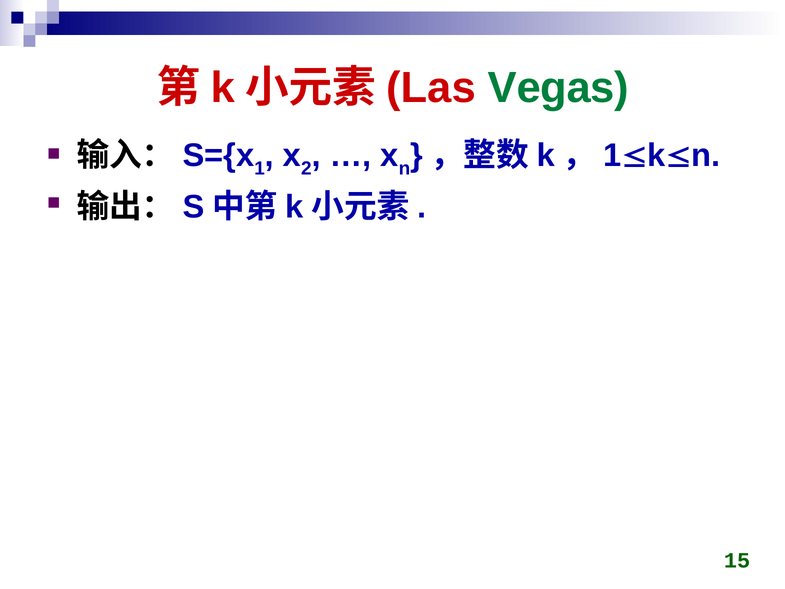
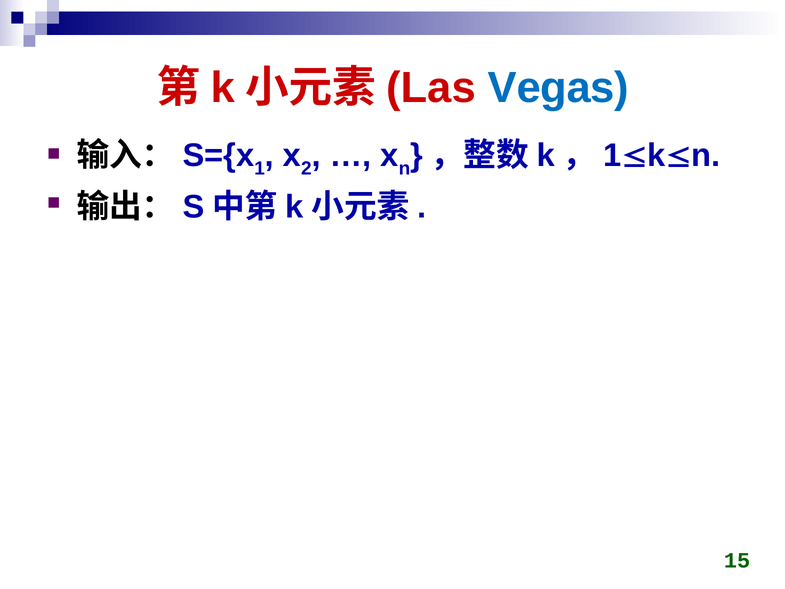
Vegas colour: green -> blue (558, 88)
